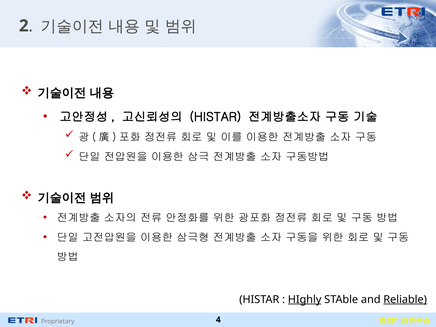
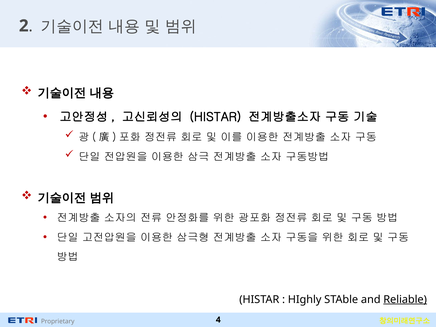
HIghly underline: present -> none (305, 299)
